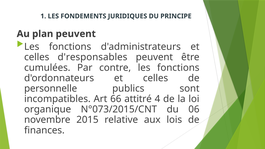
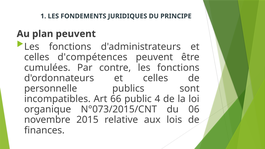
d'responsables: d'responsables -> d'compétences (92, 57)
attitré: attitré -> public (138, 99)
